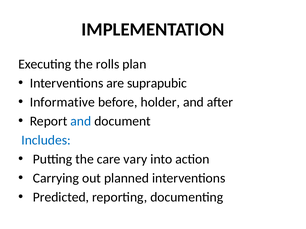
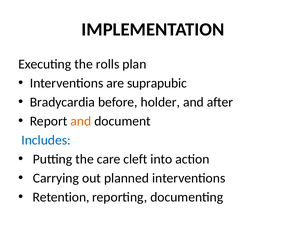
Informative: Informative -> Bradycardia (62, 102)
and colour: blue -> orange (81, 121)
vary: vary -> cleft (135, 159)
Predicted: Predicted -> Retention (61, 198)
